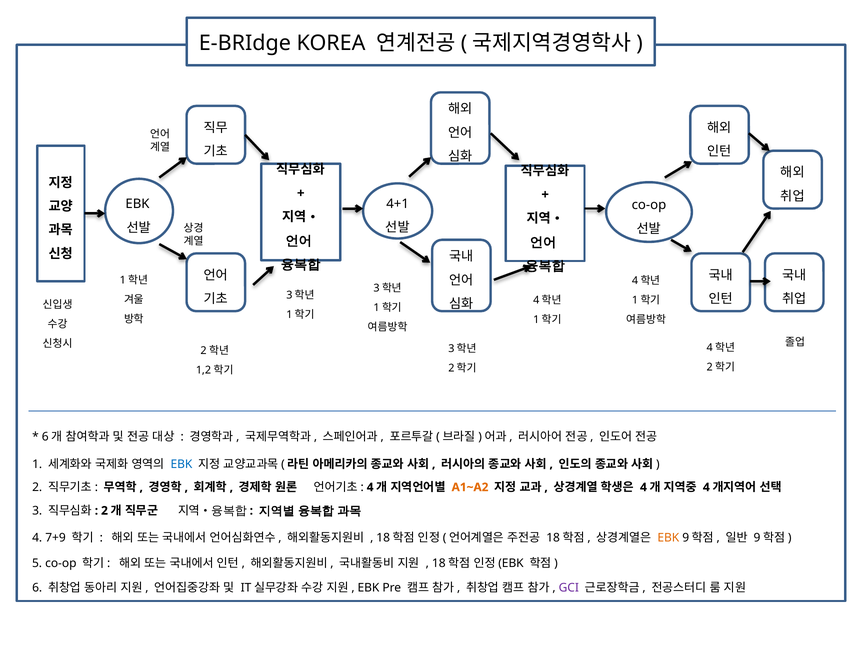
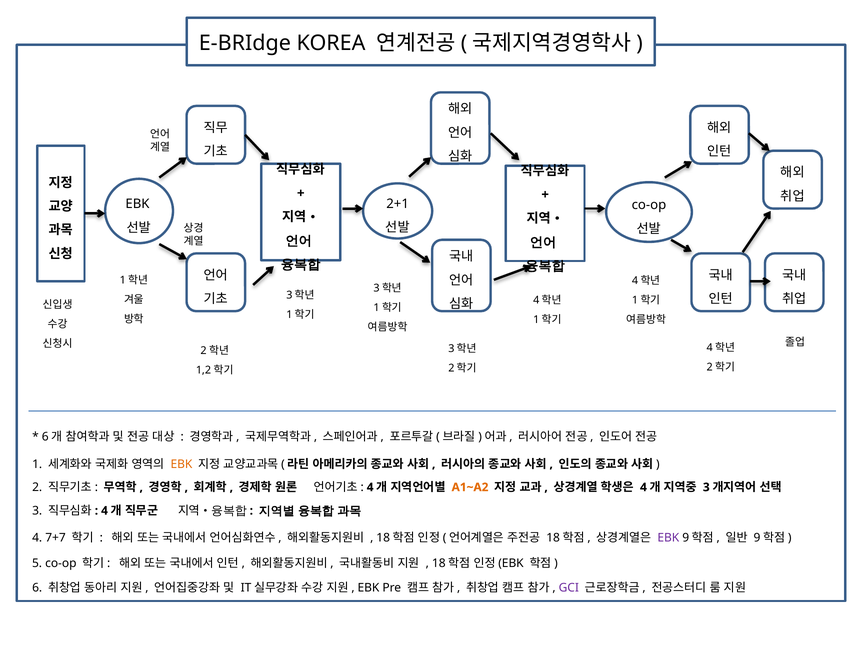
4+1: 4+1 -> 2+1 (398, 204)
EBK colour: blue -> orange (182, 464)
4: 4 -> 3 (706, 488)
2: 2 -> 4 (104, 511)
7+9: 7+9 -> 7+7 (56, 538)
EBK colour: orange -> purple (668, 538)
